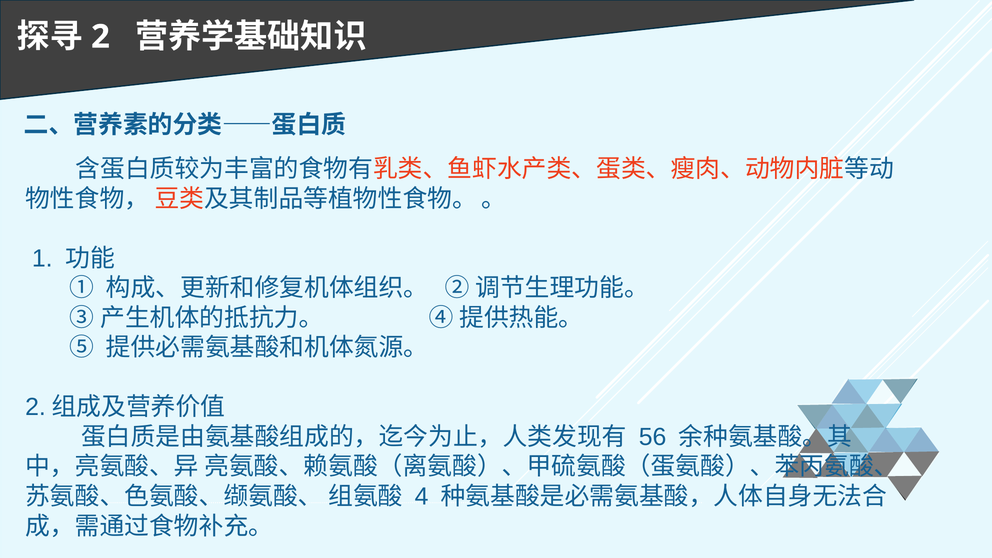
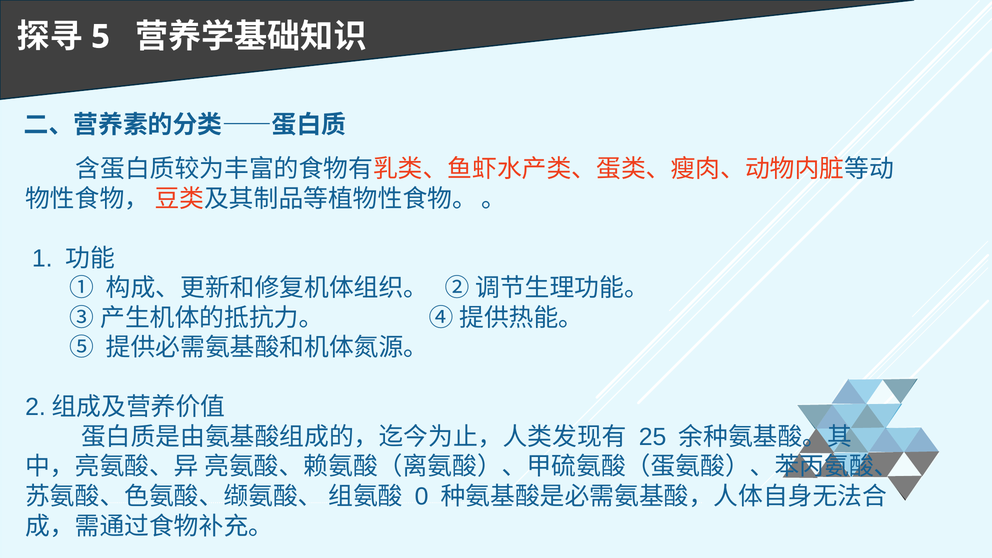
2: 2 -> 5 (100, 37)
56: 56 -> 25 (653, 437)
4: 4 -> 0 (422, 497)
